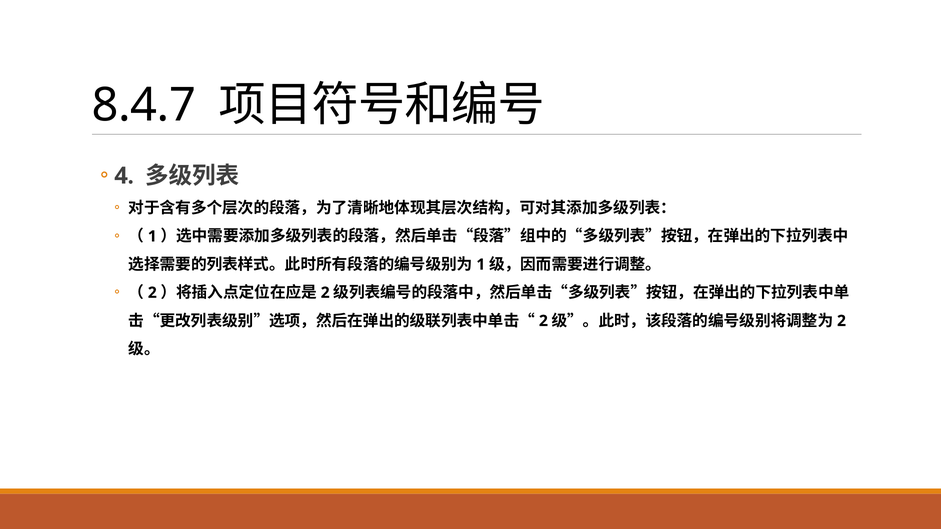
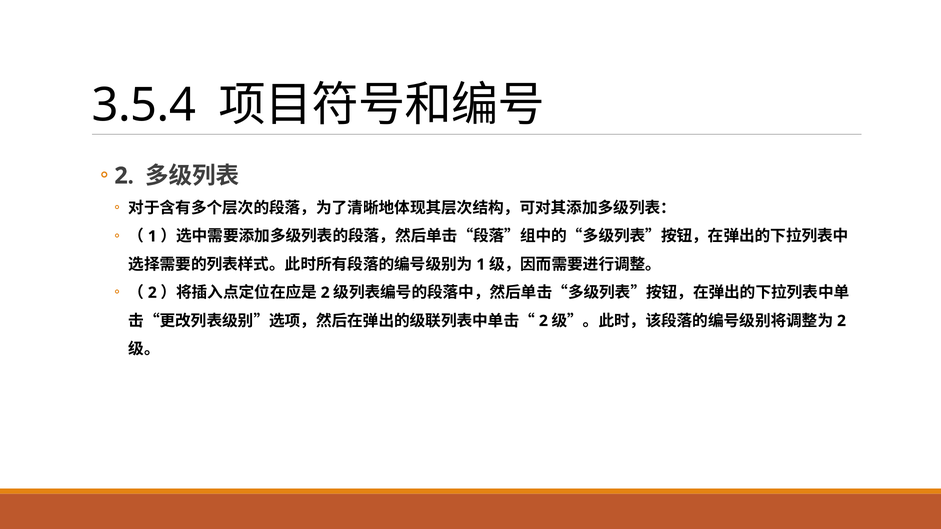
8.4.7: 8.4.7 -> 3.5.4 (144, 105)
4: 4 -> 2 (121, 176)
